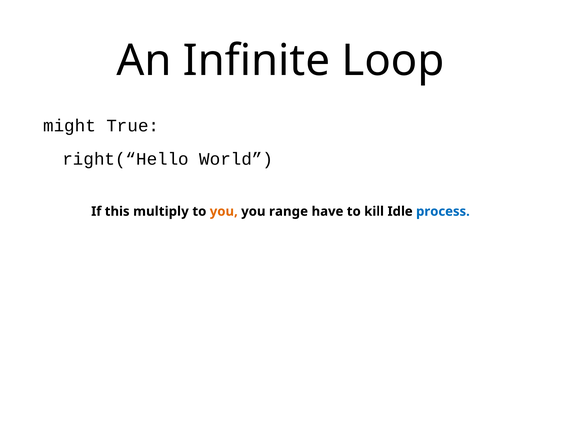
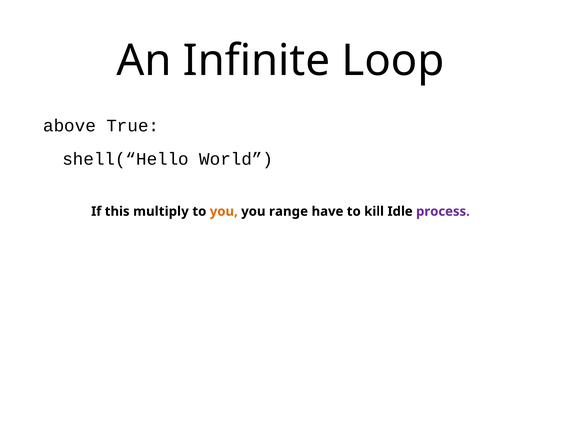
might: might -> above (70, 126)
right(“Hello: right(“Hello -> shell(“Hello (126, 159)
process colour: blue -> purple (443, 211)
